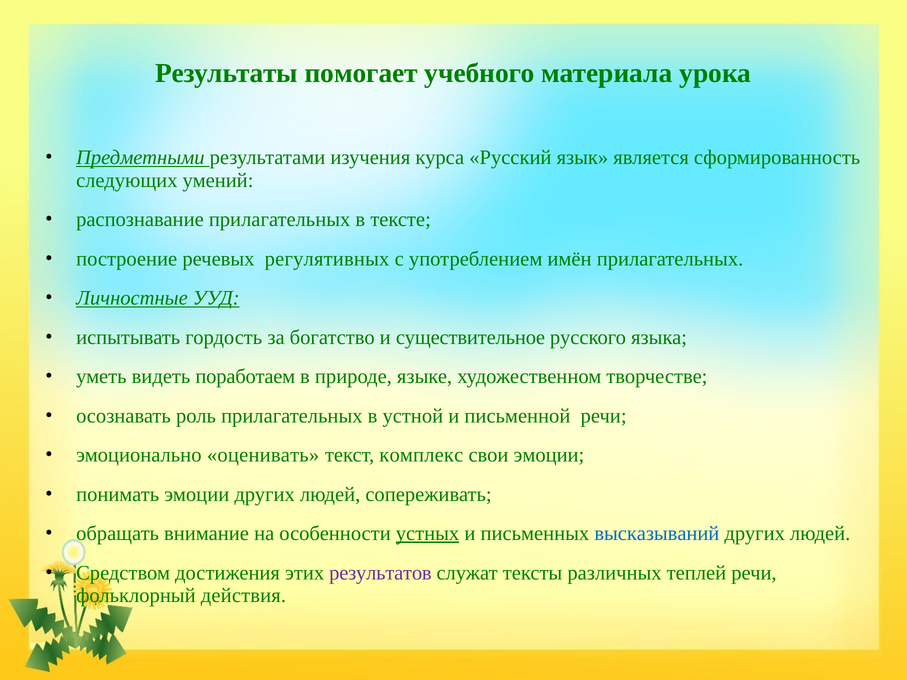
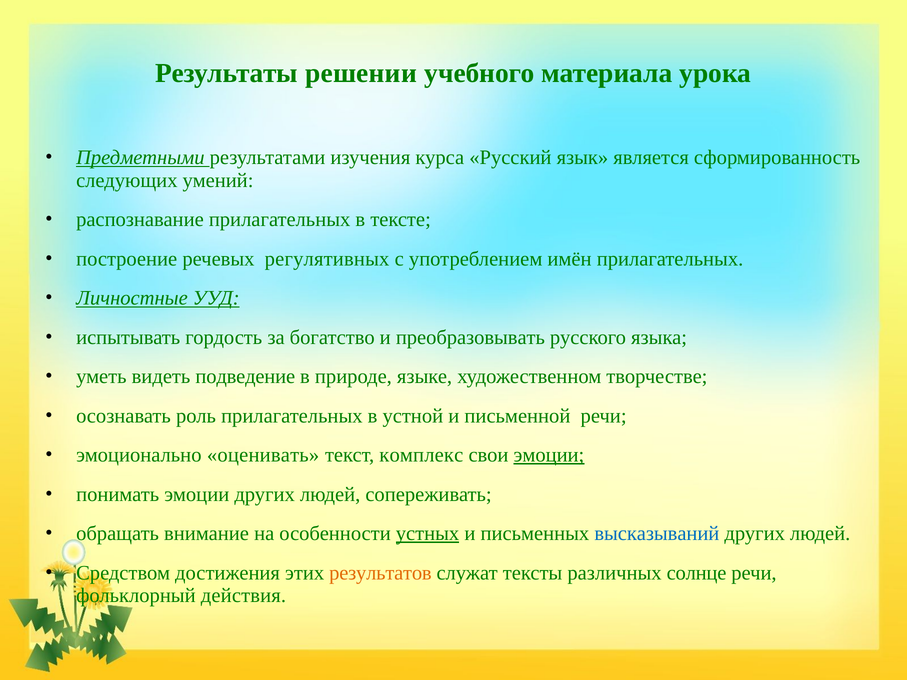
помогает: помогает -> решении (361, 73)
существительное: существительное -> преобразовывать (470, 337)
поработаем: поработаем -> подведение (245, 377)
эмоции underline: none -> present (549, 455)
результатов colour: purple -> orange (380, 573)
теплей: теплей -> солнце (697, 573)
